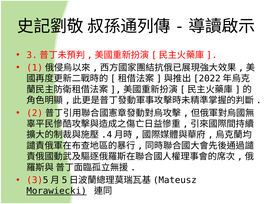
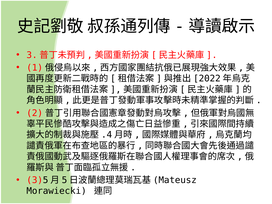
Morawiecki underline: present -> none (57, 191)
